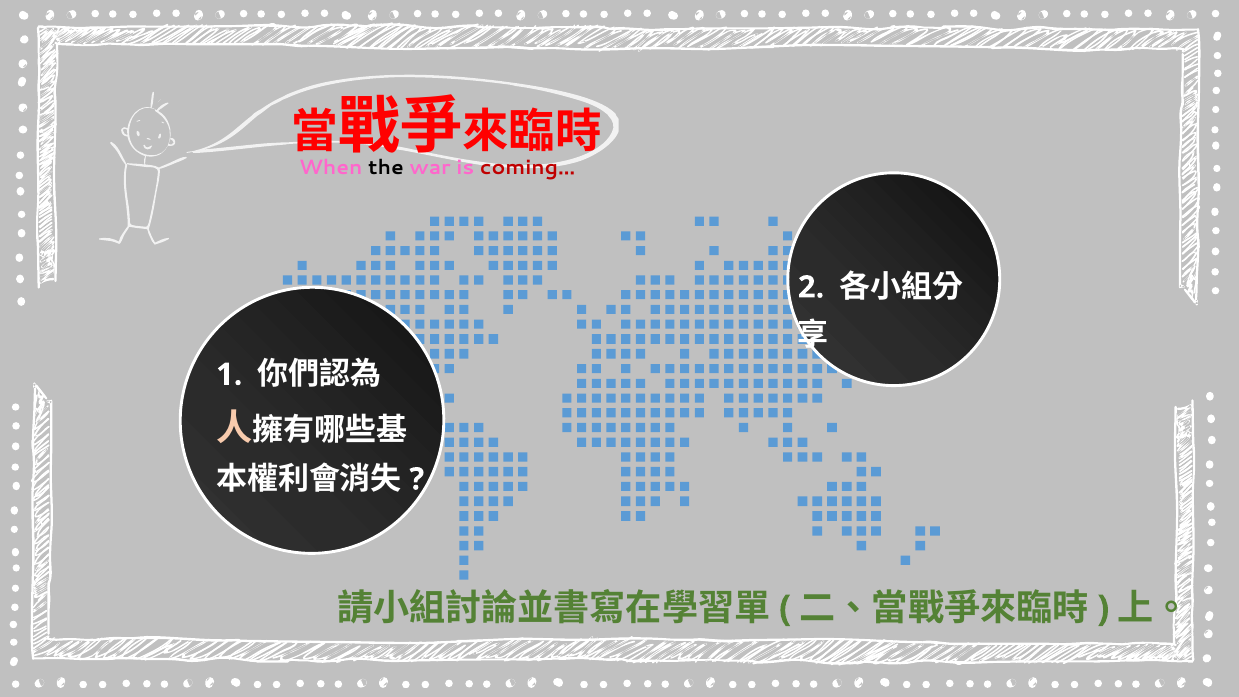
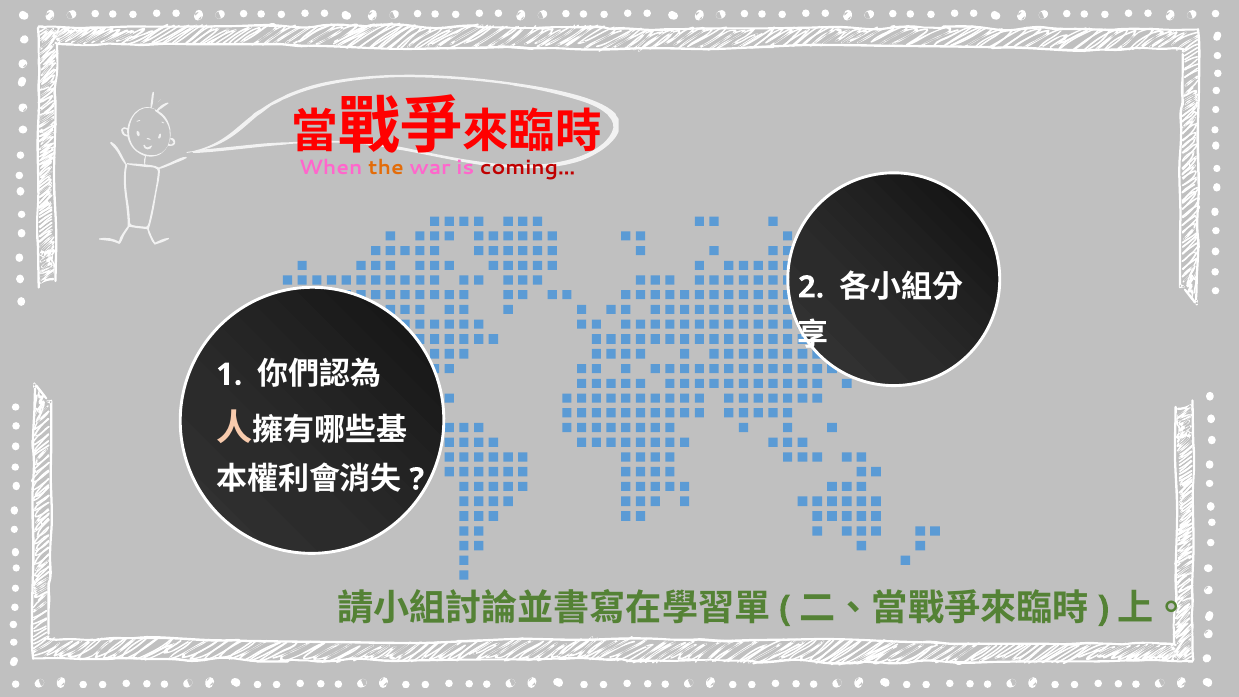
the colour: black -> orange (386, 168)
